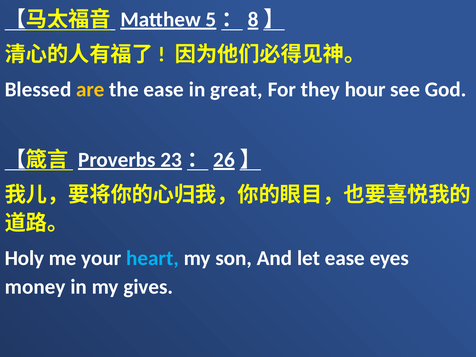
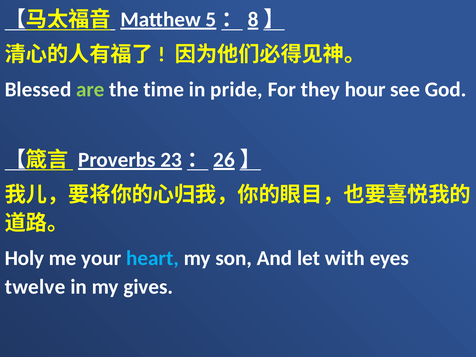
are colour: yellow -> light green (90, 90)
the ease: ease -> time (164, 90)
great: great -> pride (236, 90)
let ease: ease -> with (345, 258)
money: money -> twelve (35, 287)
